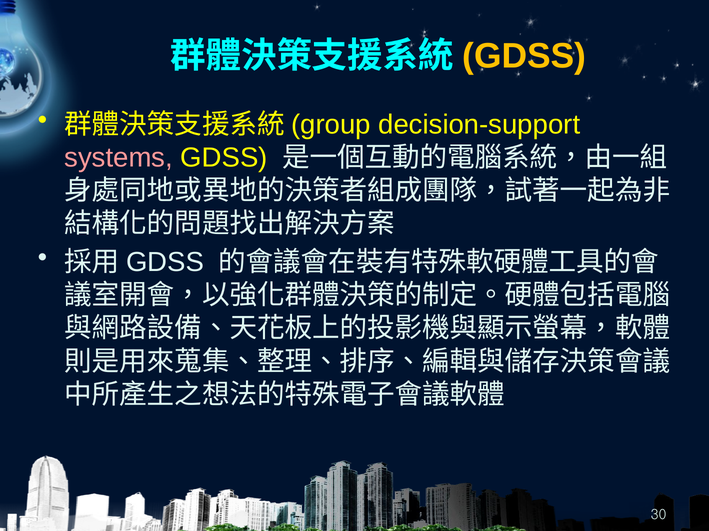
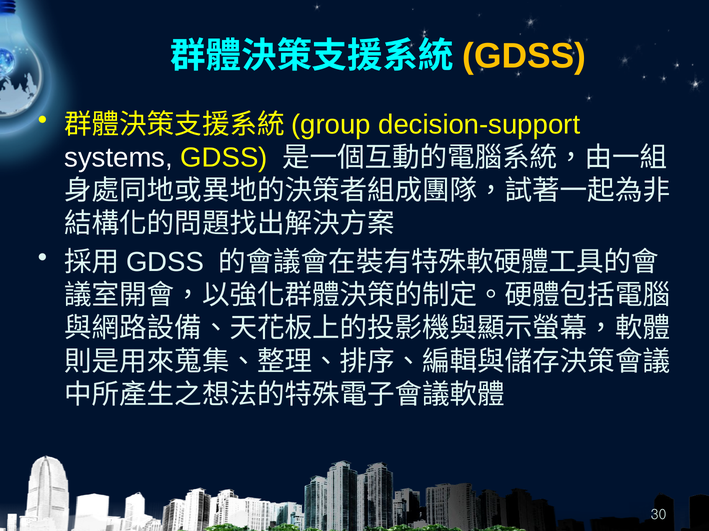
systems colour: pink -> white (119, 158)
